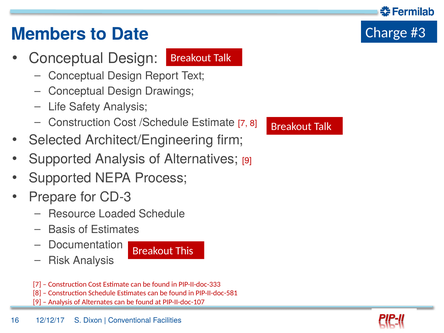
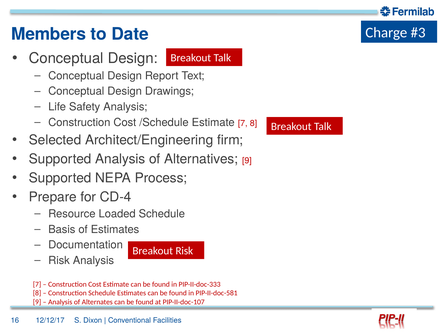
CD-3: CD-3 -> CD-4 (116, 197)
Breakout This: This -> Risk (184, 251)
